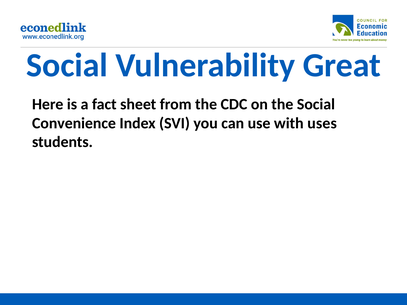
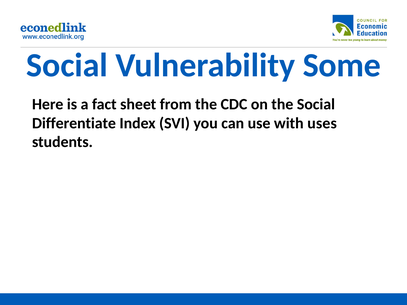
Great: Great -> Some (342, 65)
Convenience: Convenience -> Differentiate (74, 123)
